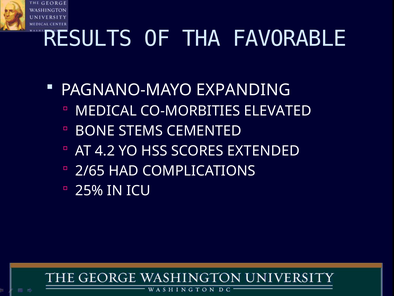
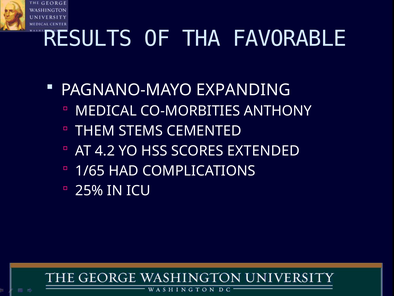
ELEVATED: ELEVATED -> ANTHONY (278, 111)
BONE: BONE -> THEM (95, 131)
2/65: 2/65 -> 1/65 (90, 171)
